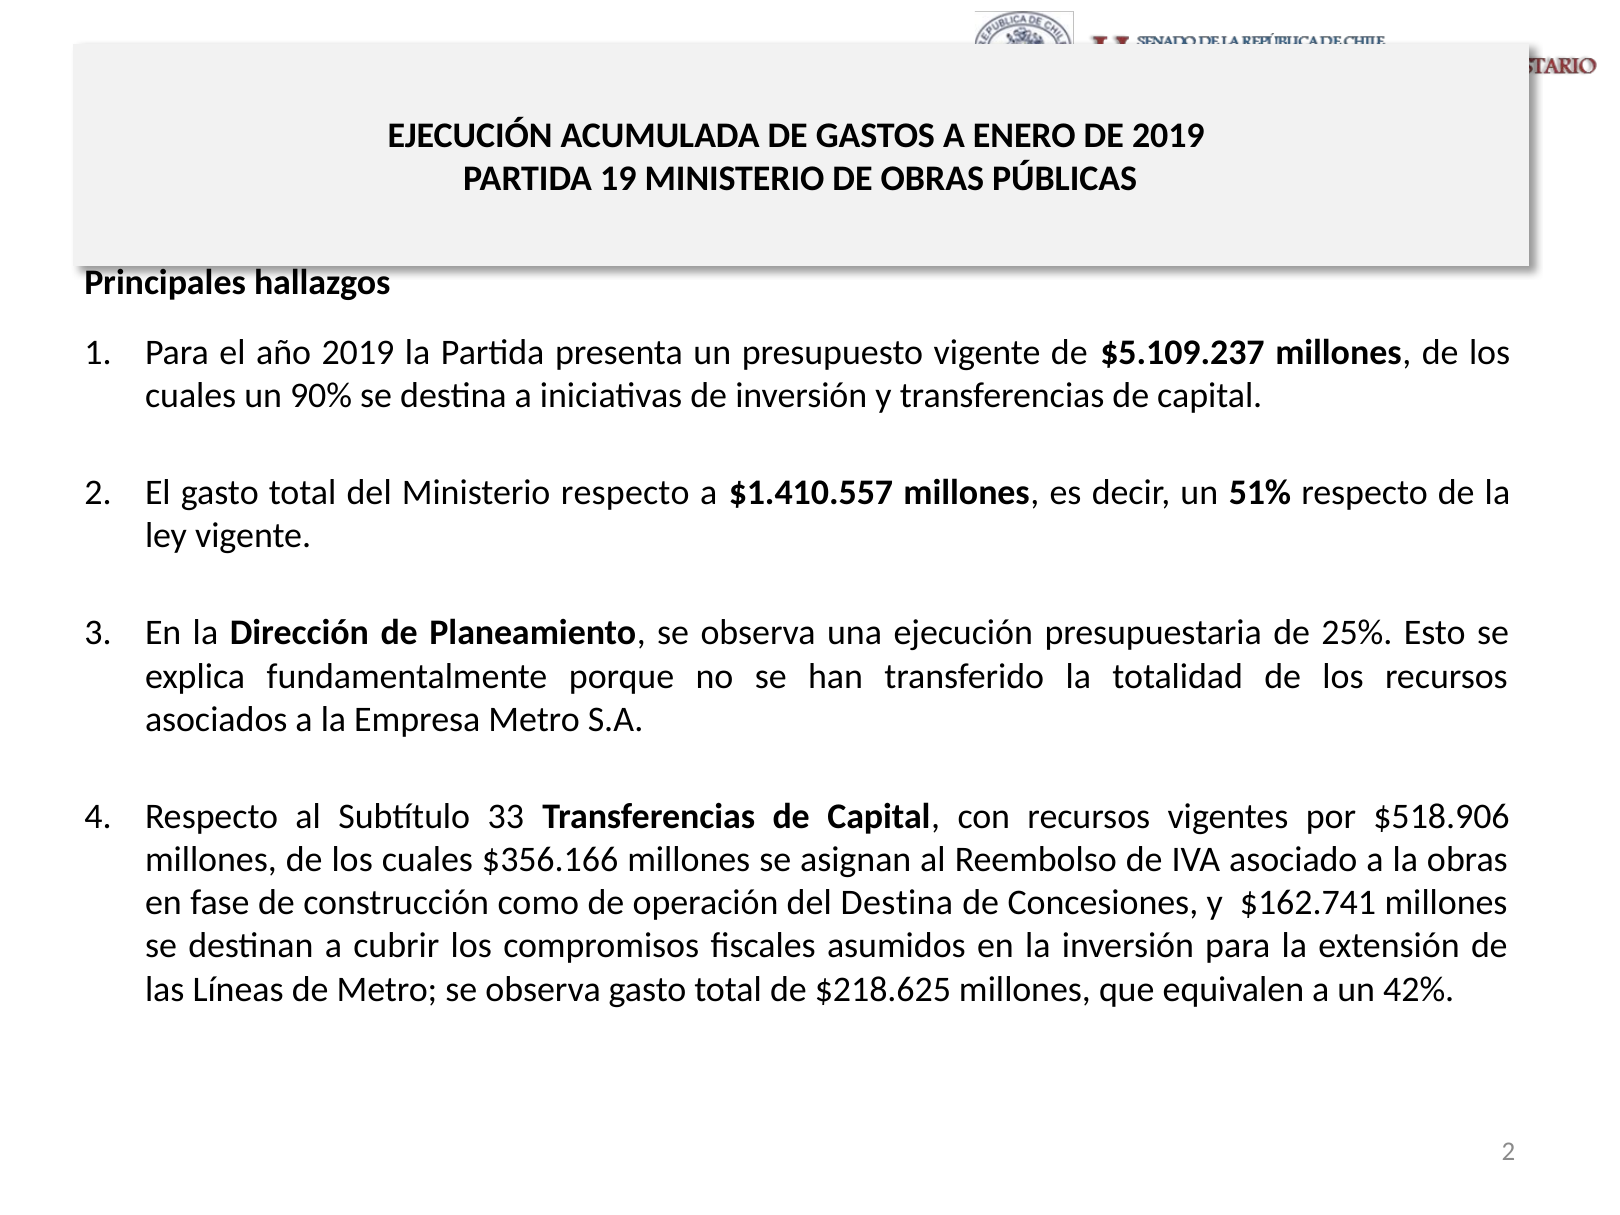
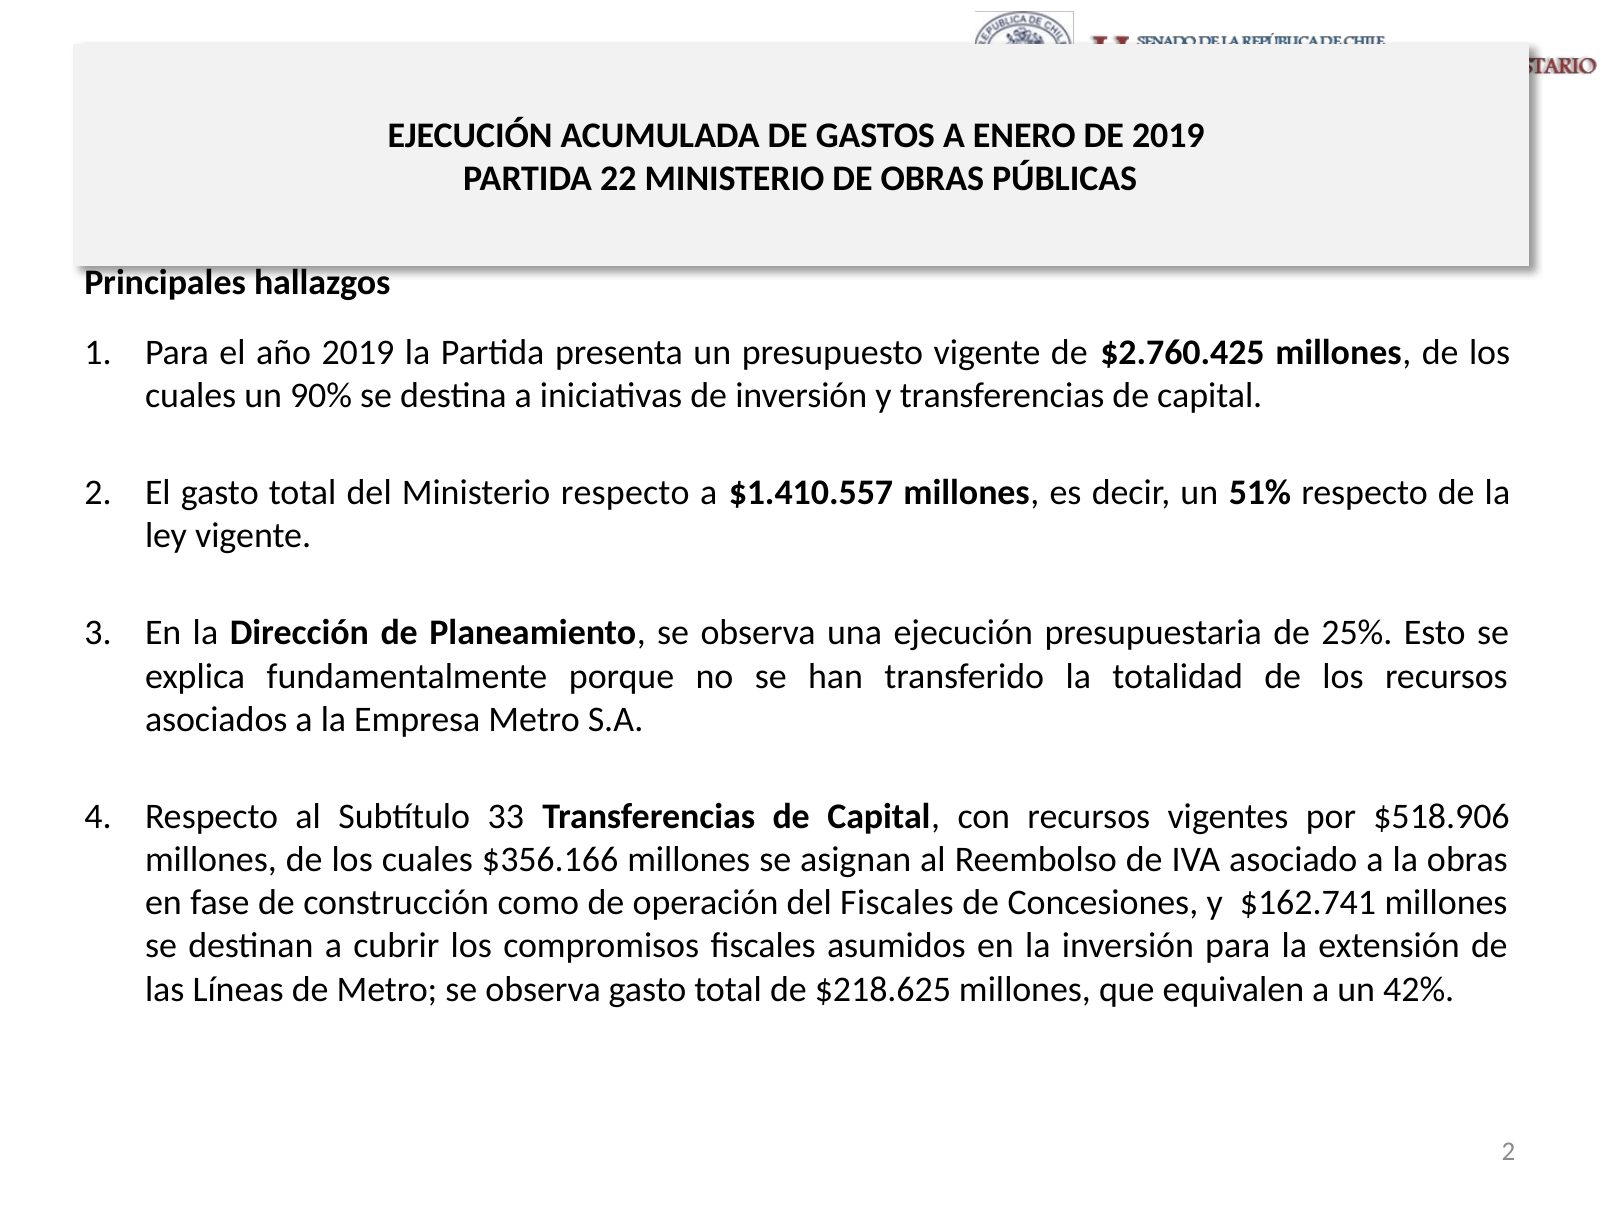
19: 19 -> 22 (618, 179)
$5.109.237: $5.109.237 -> $2.760.425 (1182, 352)
del Destina: Destina -> Fiscales (897, 903)
